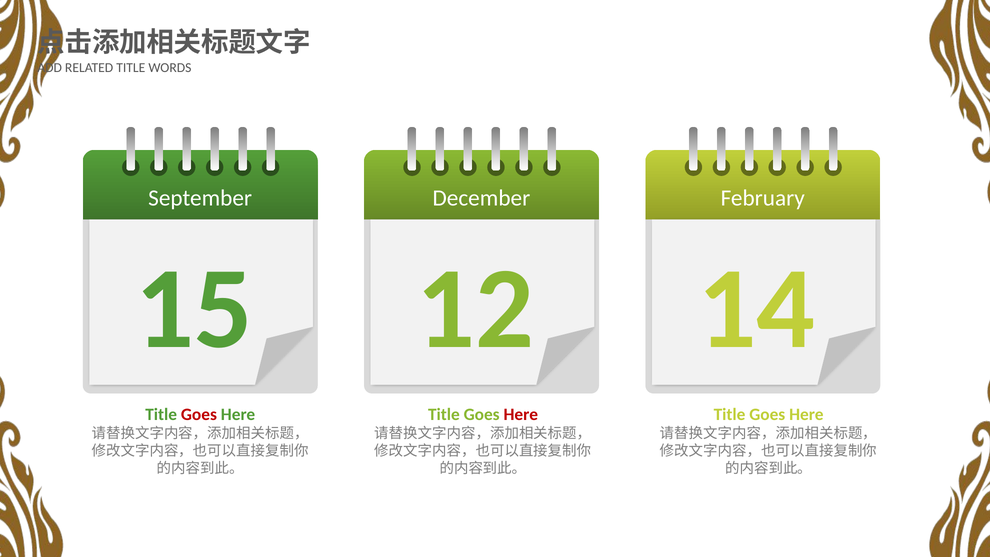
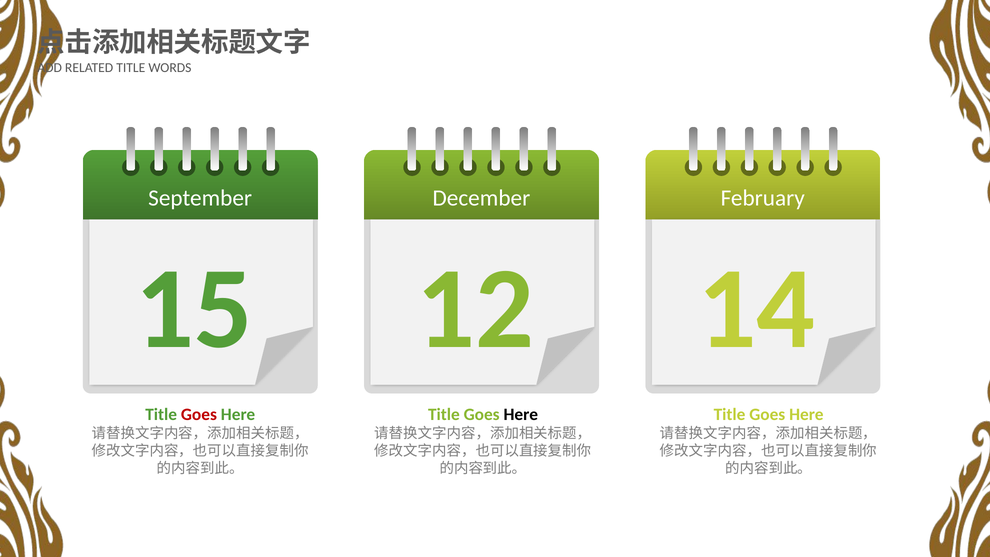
Here colour: red -> black (521, 415)
